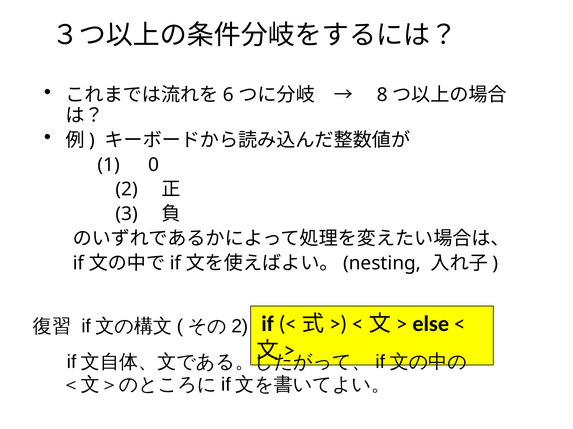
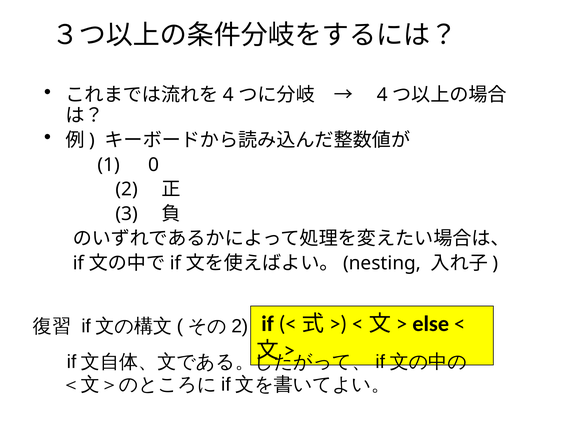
6: 6 -> 4 (228, 95)
8: 8 -> 4 (382, 95)
